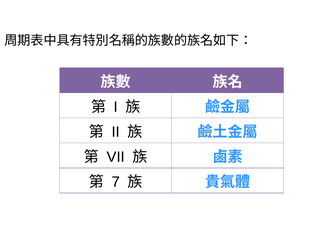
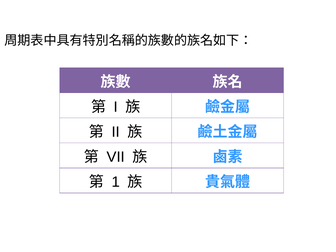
7: 7 -> 1 (116, 182)
